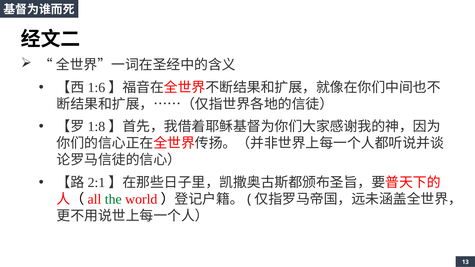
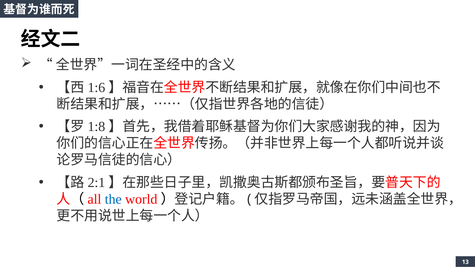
the colour: green -> blue (113, 199)
